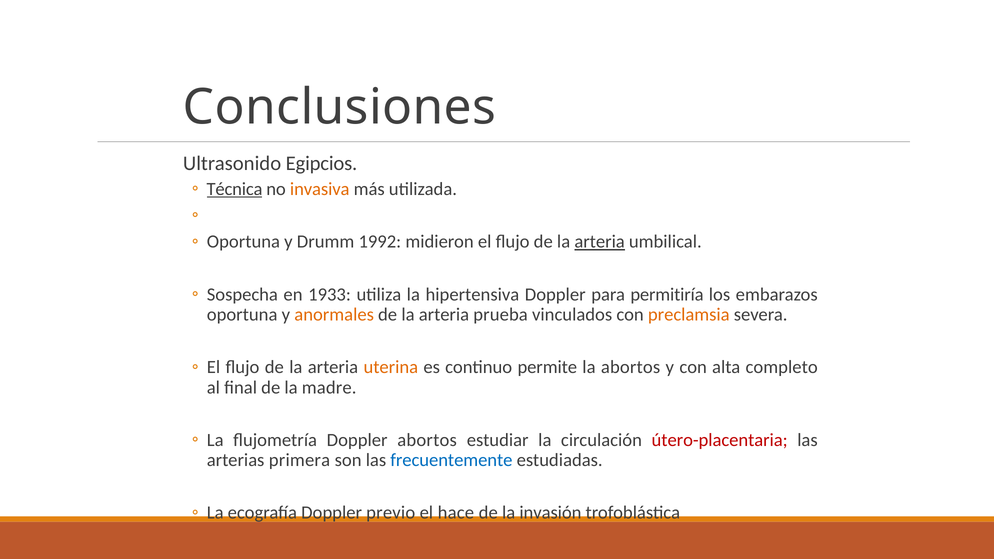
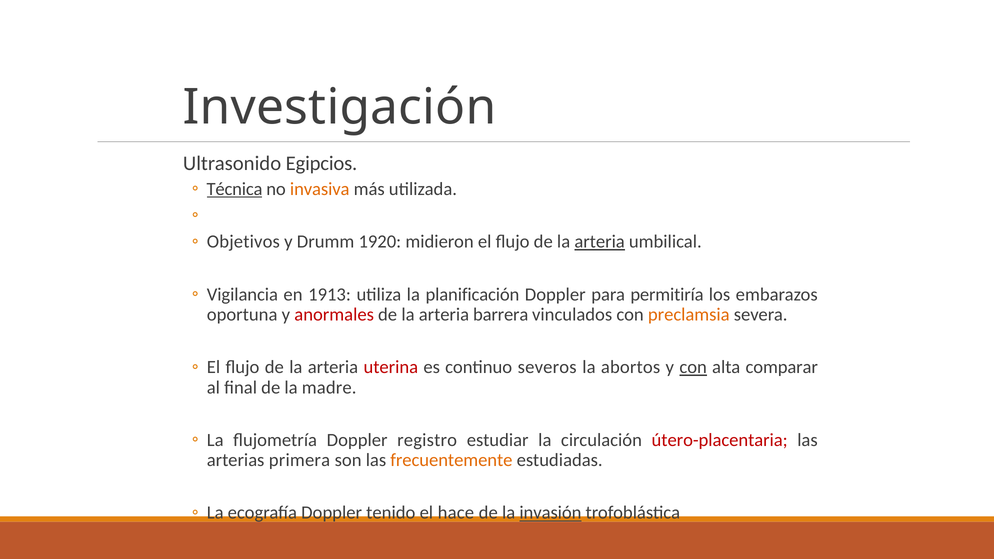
Conclusiones: Conclusiones -> Investigación (340, 108)
Oportuna: Oportuna -> Objetivos (243, 242)
1992: 1992 -> 1920 (380, 242)
Sospecha: Sospecha -> Vigilancia (242, 294)
1933: 1933 -> 1913 (330, 294)
hipertensiva: hipertensiva -> planificación (472, 294)
anormales colour: orange -> red (334, 315)
prueba: prueba -> barrera (501, 315)
uterina colour: orange -> red (391, 367)
permite: permite -> severos (547, 367)
con underline: none -> present (693, 367)
completo: completo -> comparar (782, 367)
Doppler abortos: abortos -> registro (427, 440)
frecuentemente colour: blue -> orange (451, 460)
previo: previo -> tenido (391, 513)
invasión underline: none -> present (550, 513)
